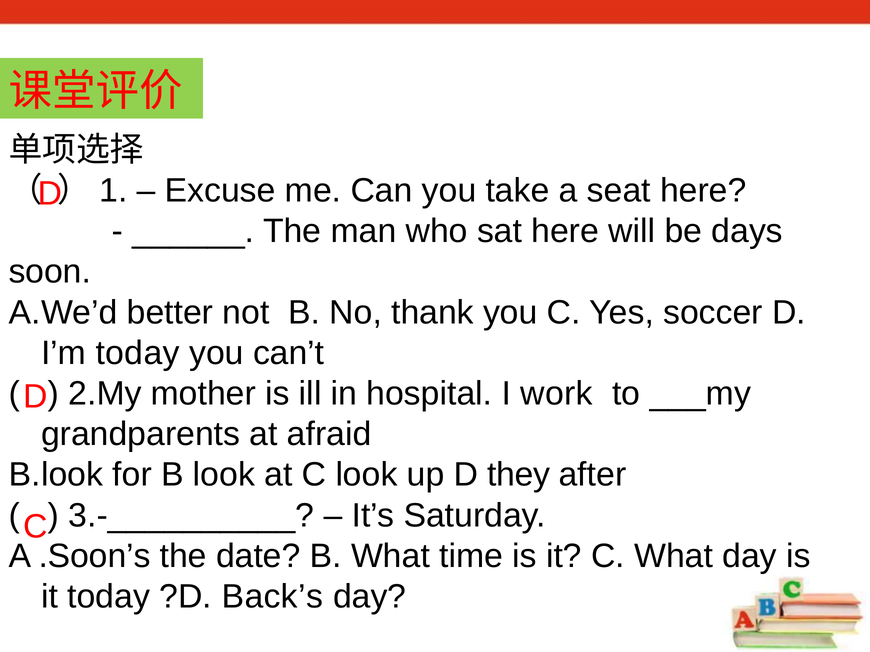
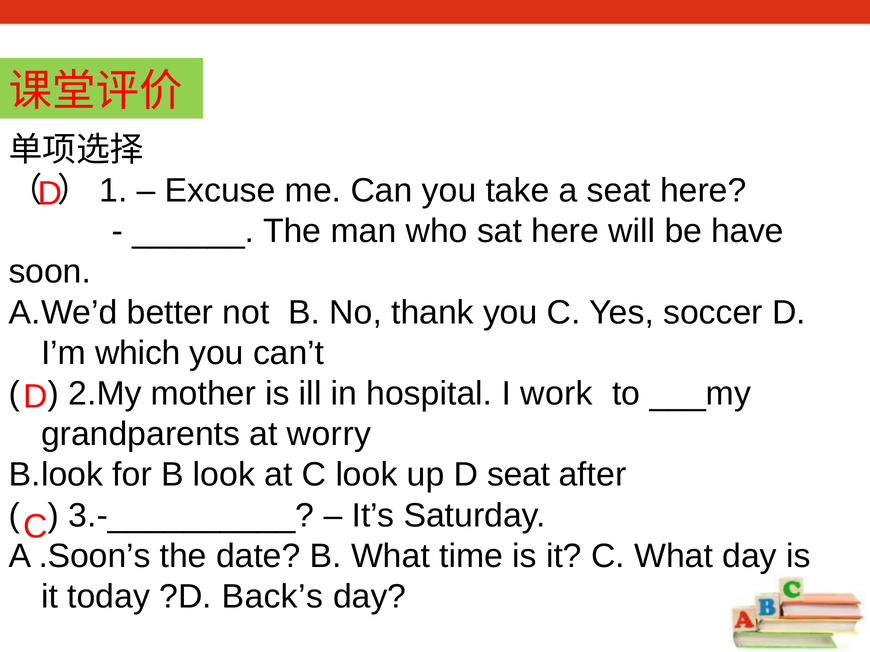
days: days -> have (747, 231)
I’m today: today -> which (138, 353)
afraid: afraid -> worry (329, 435)
D they: they -> seat (519, 475)
